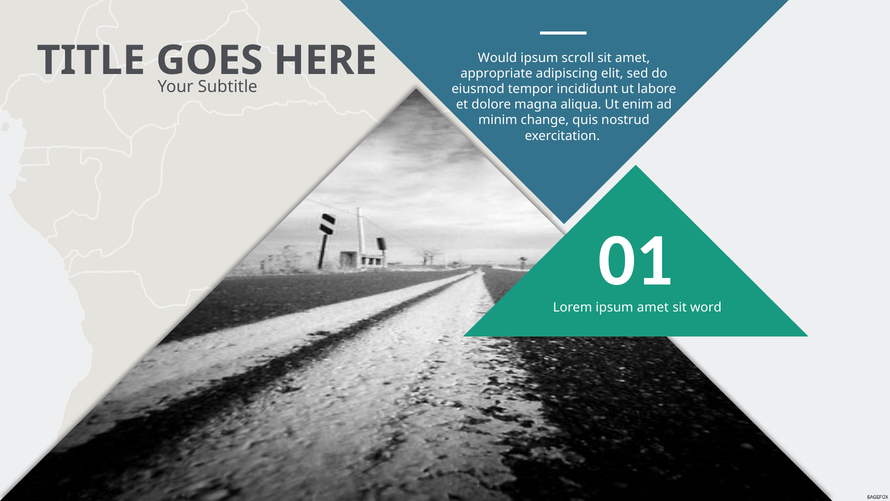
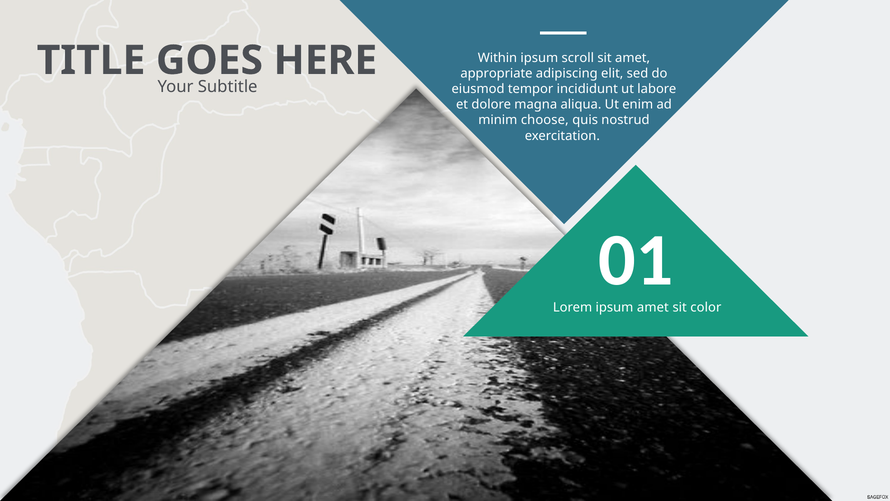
Would: Would -> Within (497, 58)
change: change -> choose (545, 120)
word: word -> color (706, 307)
